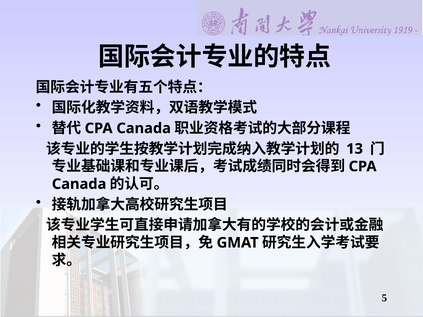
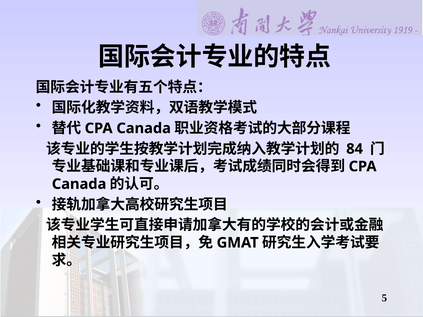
13: 13 -> 84 (355, 149)
